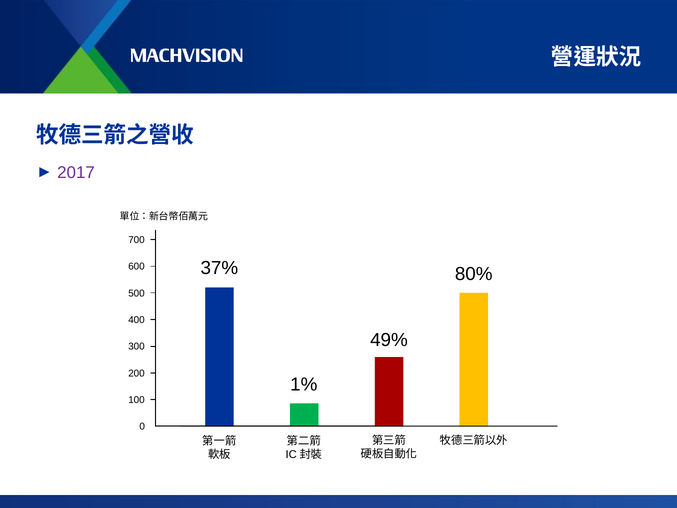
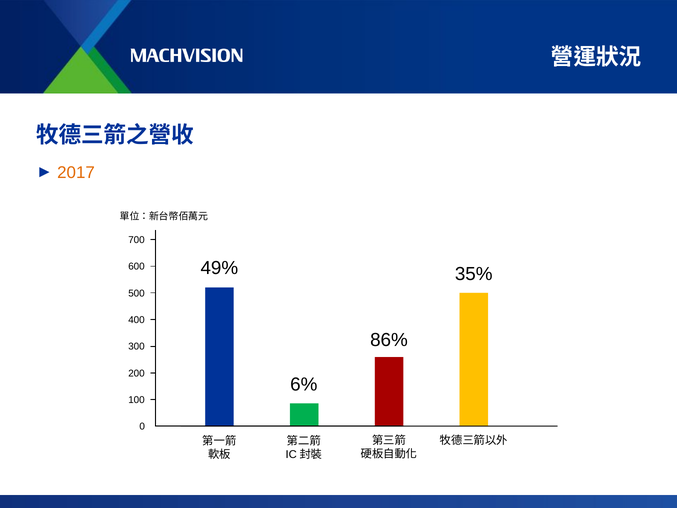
2017 colour: purple -> orange (76, 173)
37%: 37% -> 49% (219, 268)
80%: 80% -> 35% (474, 274)
49%: 49% -> 86% (389, 340)
1%: 1% -> 6% (304, 384)
